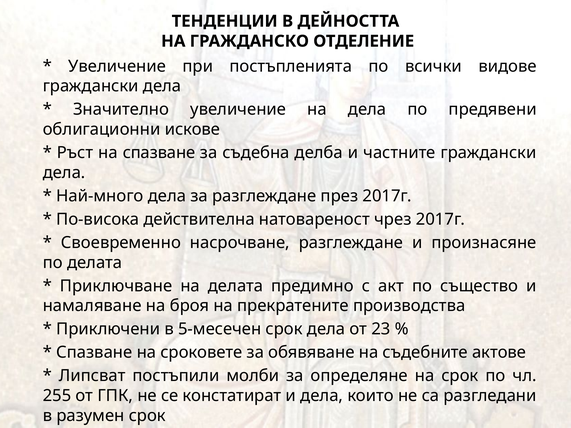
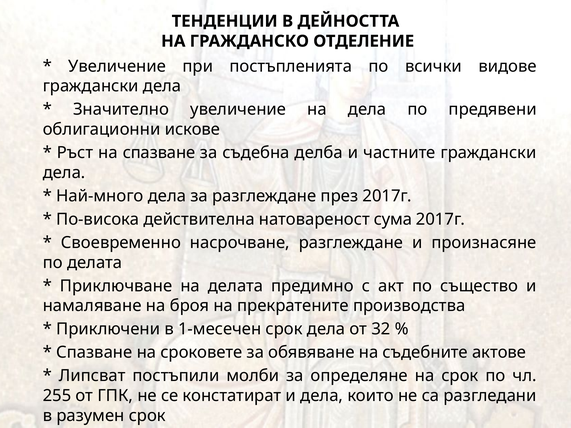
чрез: чрез -> сума (393, 219)
5-месечен: 5-месечен -> 1-месечен (220, 329)
23: 23 -> 32 (381, 329)
